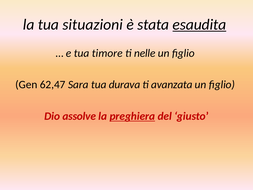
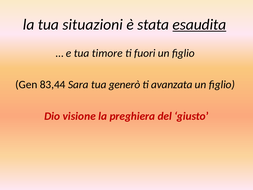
nelle: nelle -> fuori (145, 53)
62,47: 62,47 -> 83,44 (53, 85)
durava: durava -> generò (125, 85)
assolve: assolve -> visione (79, 116)
preghiera underline: present -> none (132, 116)
